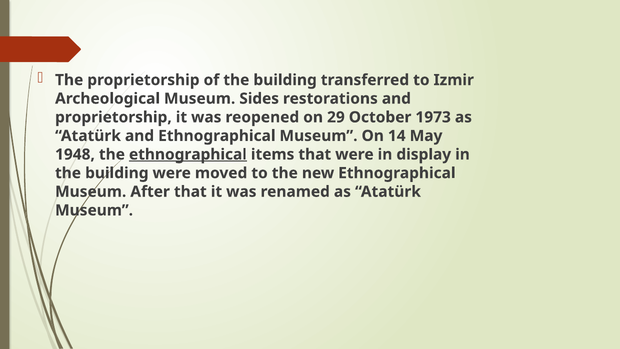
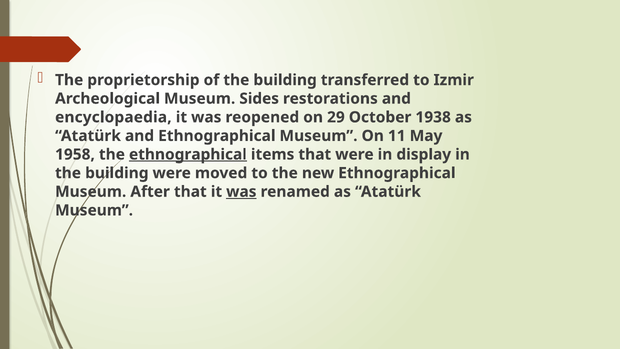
proprietorship: proprietorship -> encyclopaedia (113, 117)
1973: 1973 -> 1938 (433, 117)
14: 14 -> 11 (397, 136)
1948: 1948 -> 1958 (75, 154)
was underline: none -> present (241, 192)
